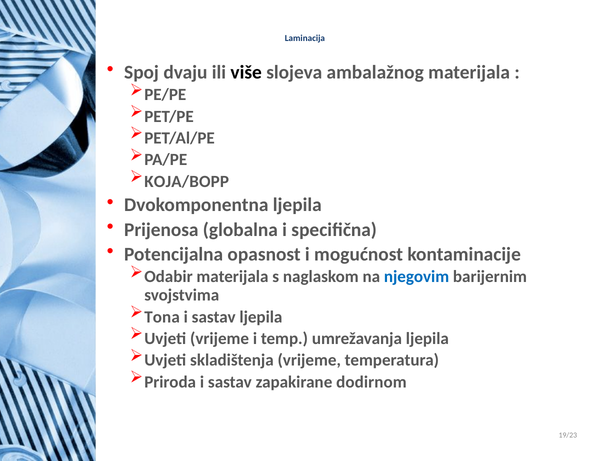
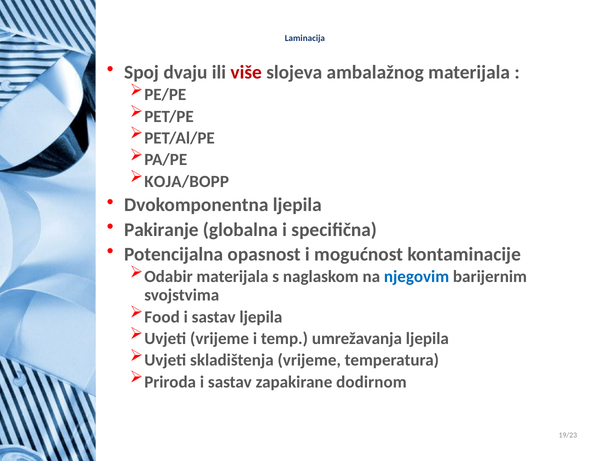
više colour: black -> red (246, 72)
Prijenosa: Prijenosa -> Pakiranje (161, 229)
Tona: Tona -> Food (162, 317)
